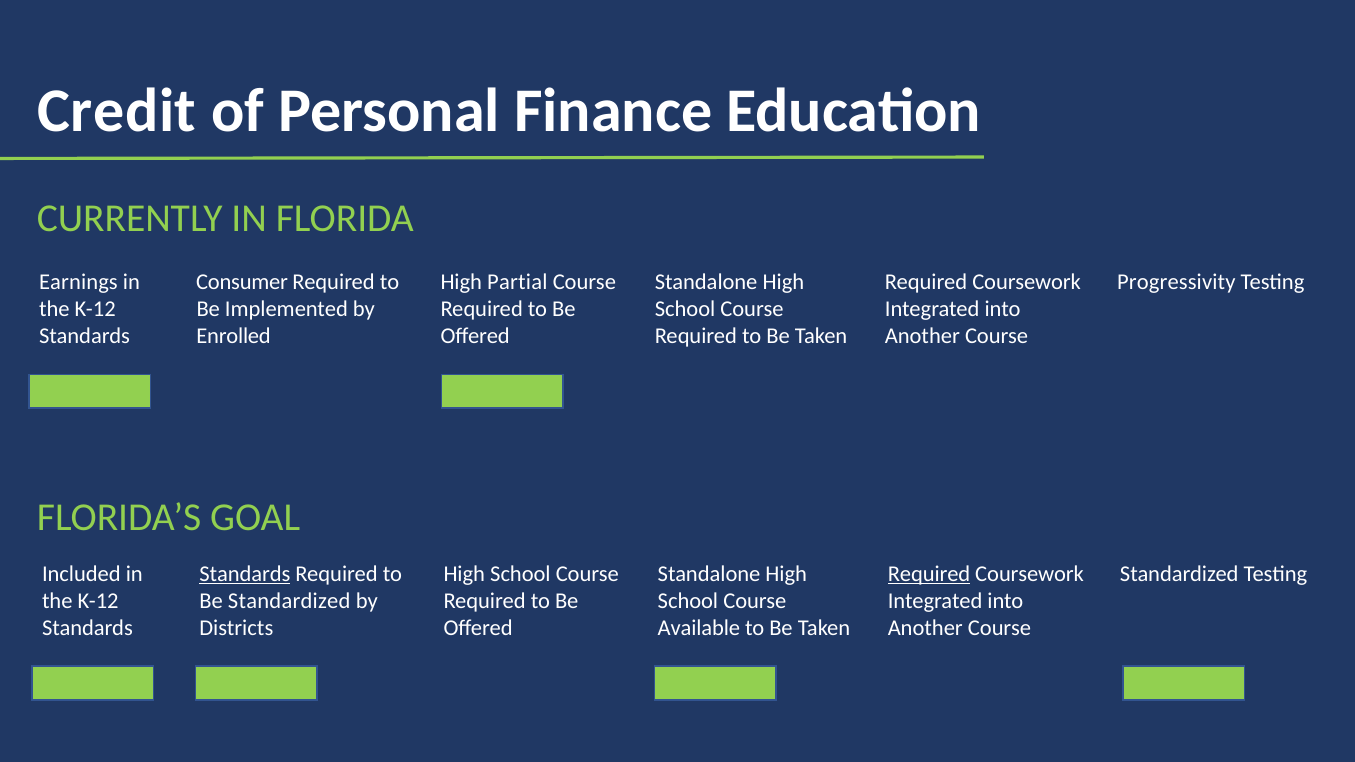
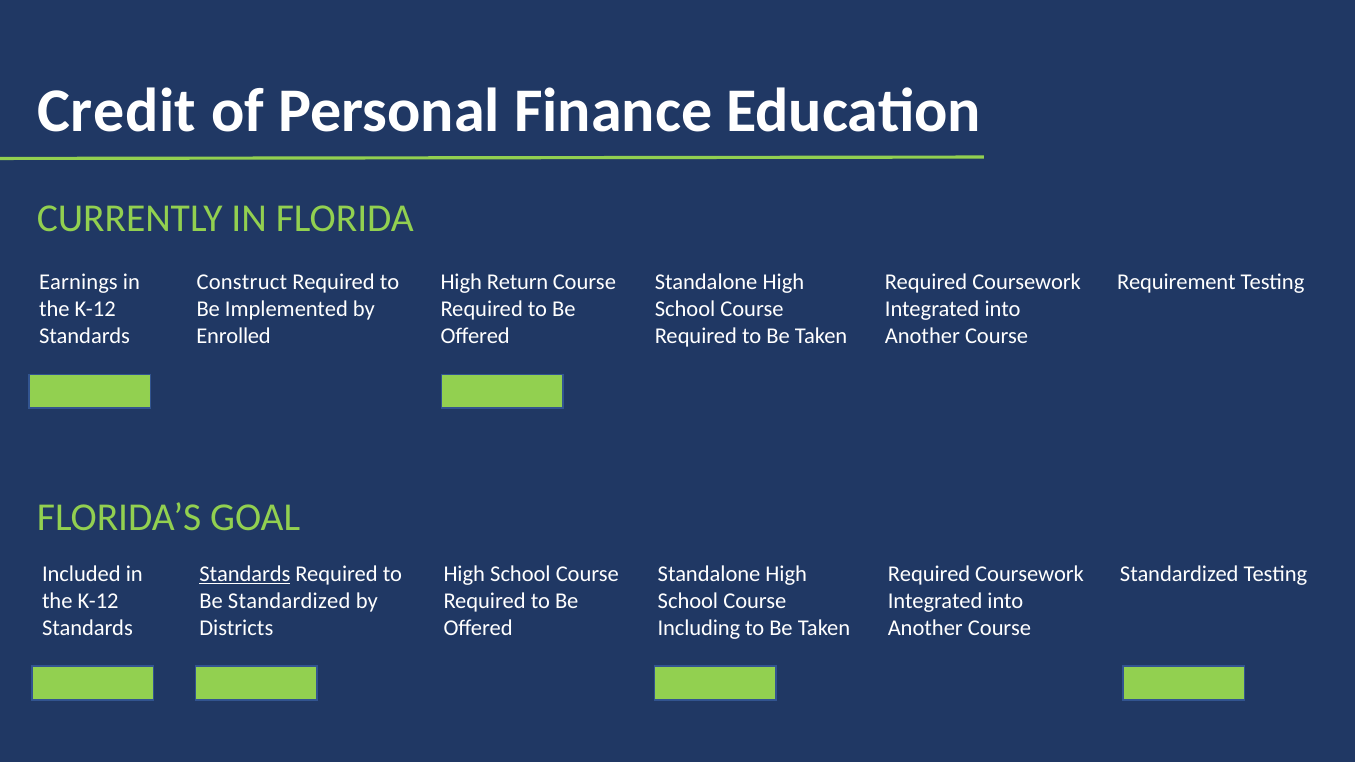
Consumer: Consumer -> Construct (242, 282)
Partial: Partial -> Return (518, 282)
Progressivity: Progressivity -> Requirement (1176, 282)
Required underline: present -> none (929, 574)
Available: Available -> Including (699, 628)
